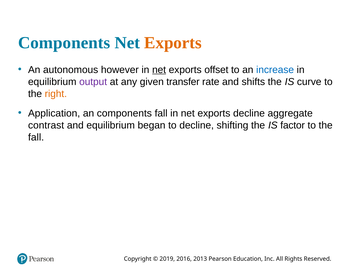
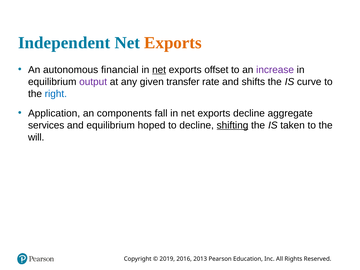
Components: Components -> Independent (64, 43)
however: however -> financial (120, 70)
increase colour: blue -> purple (275, 70)
right colour: orange -> blue (56, 94)
contrast: contrast -> services (46, 125)
began: began -> hoped (152, 125)
shifting underline: none -> present (232, 125)
factor: factor -> taken (293, 125)
fall: fall -> will (36, 137)
